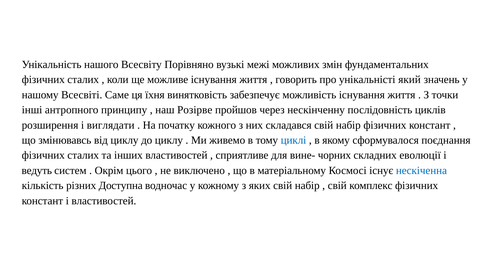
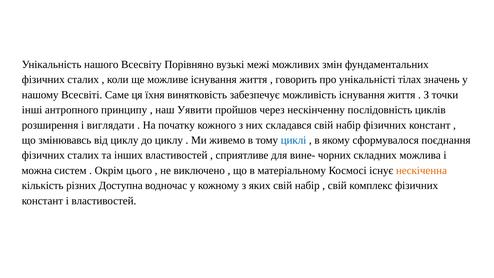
який: який -> тілах (410, 80)
Розірве: Розірве -> Уявити (195, 110)
еволюції: еволюції -> можлива (420, 155)
ведуть: ведуть -> можна (37, 170)
нескіченна colour: blue -> orange (421, 170)
